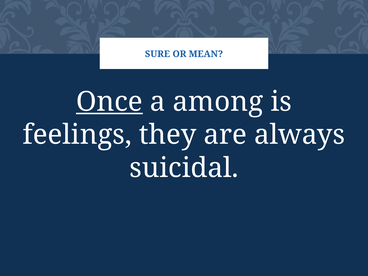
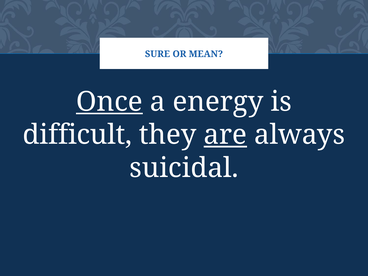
among: among -> energy (218, 102)
feelings: feelings -> difficult (77, 135)
are underline: none -> present (225, 135)
